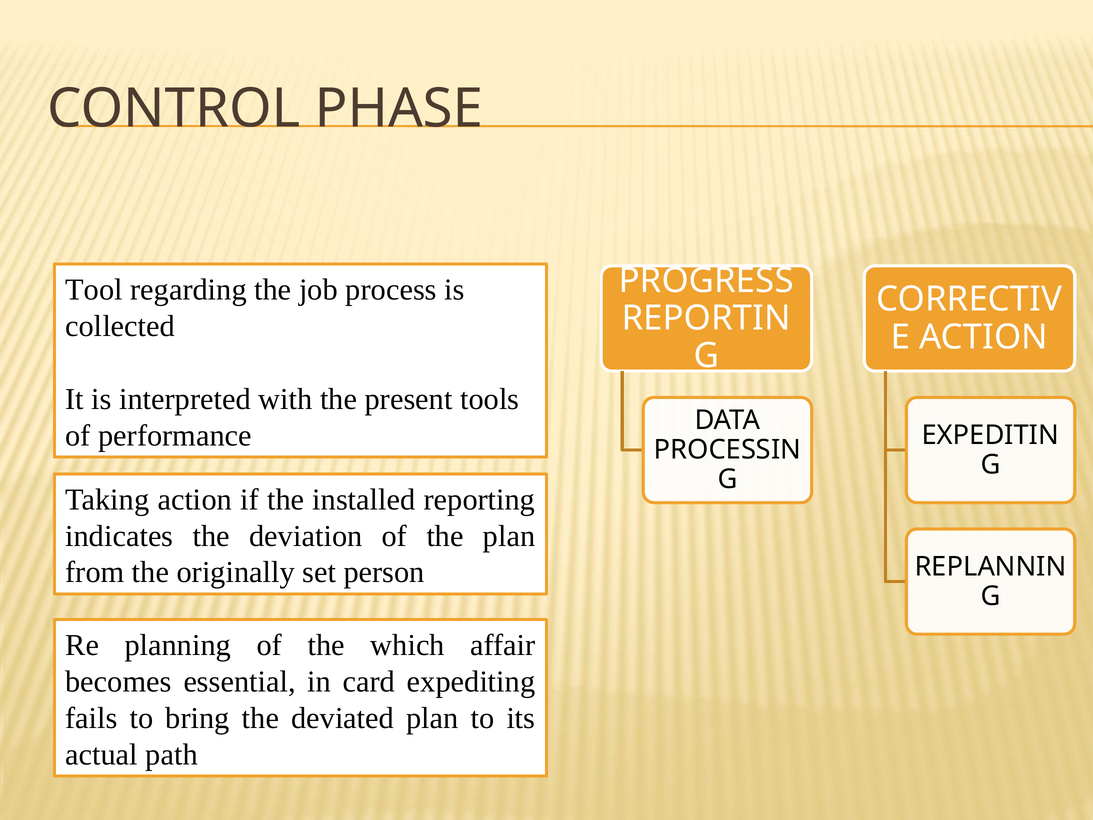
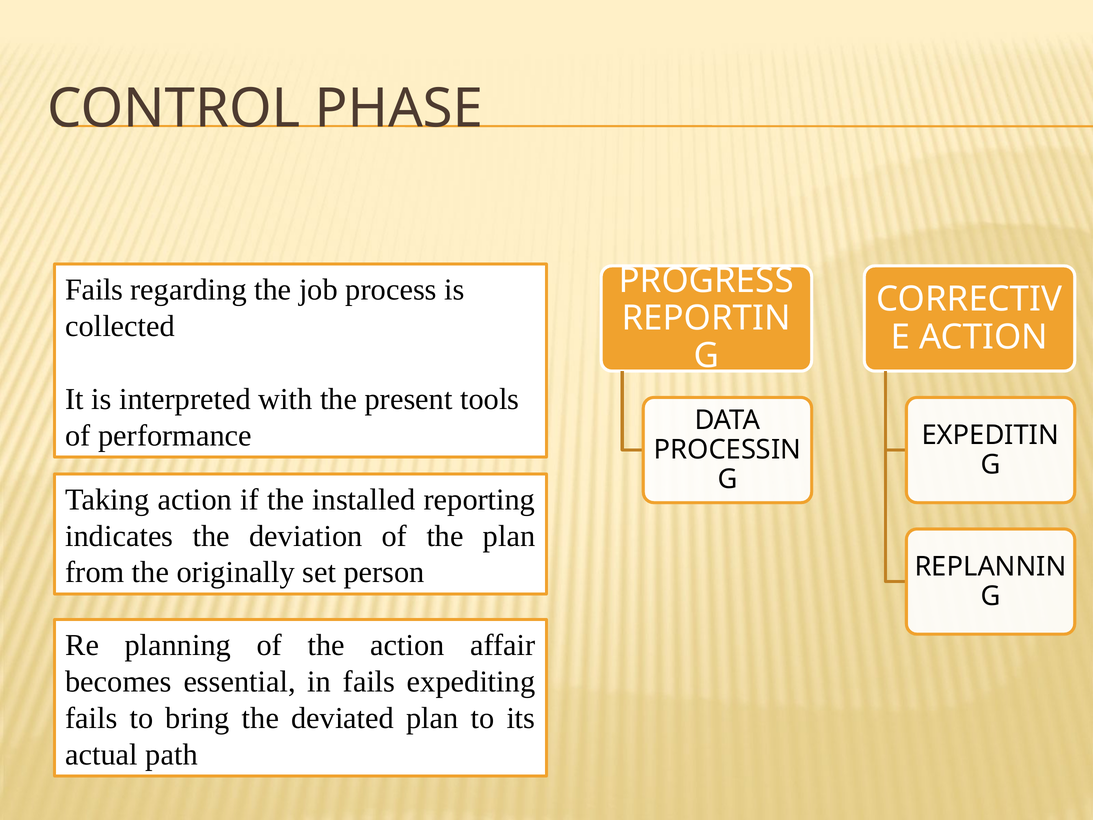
Tool: Tool -> Fails (94, 290)
the which: which -> action (408, 645)
in card: card -> fails (369, 681)
